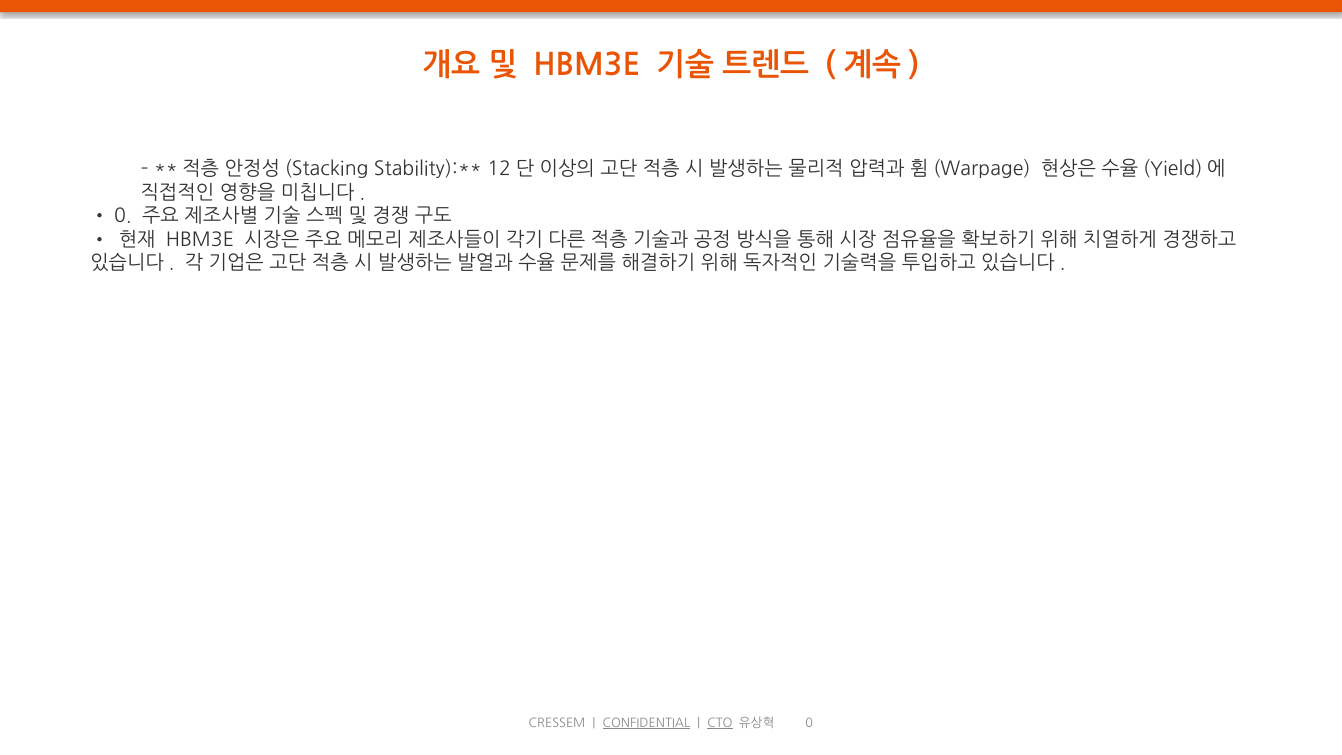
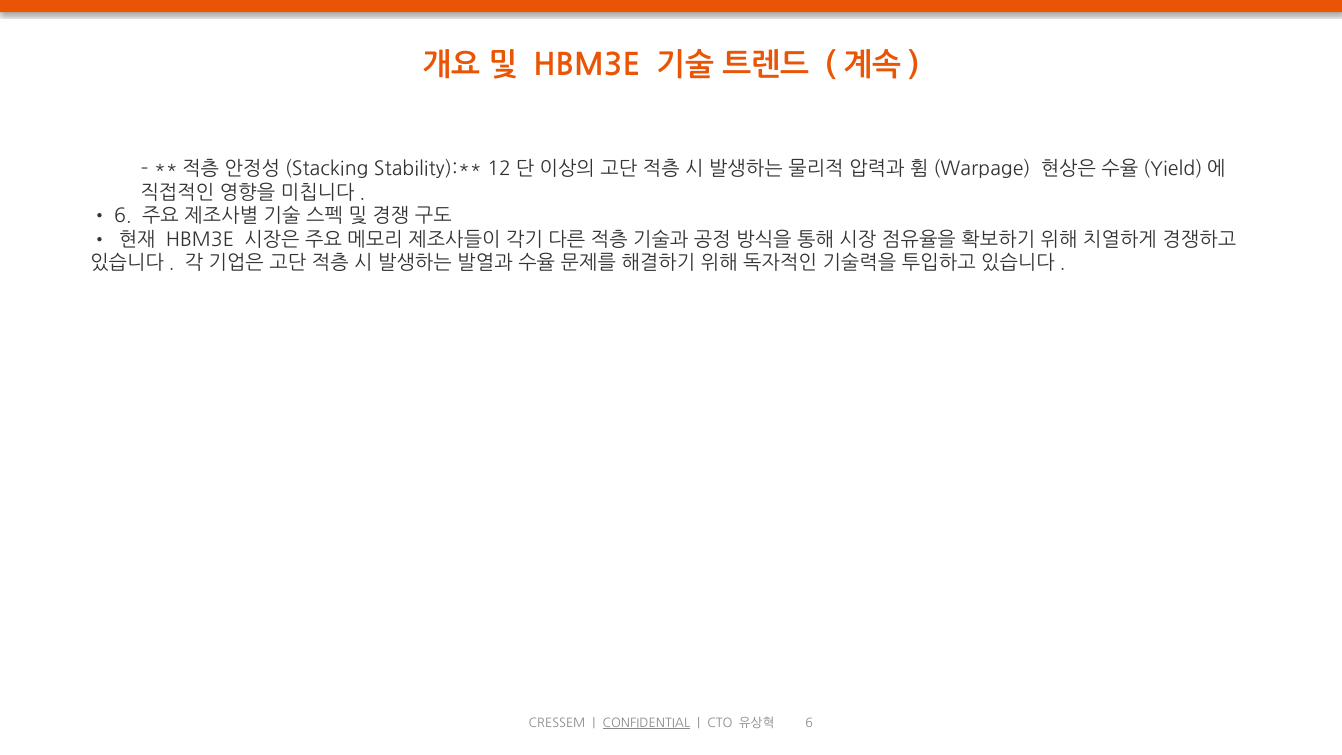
0: 0 -> 6 (123, 216)
CTO underline: present -> none (720, 723)
0: 0 -> 6 (809, 723)
